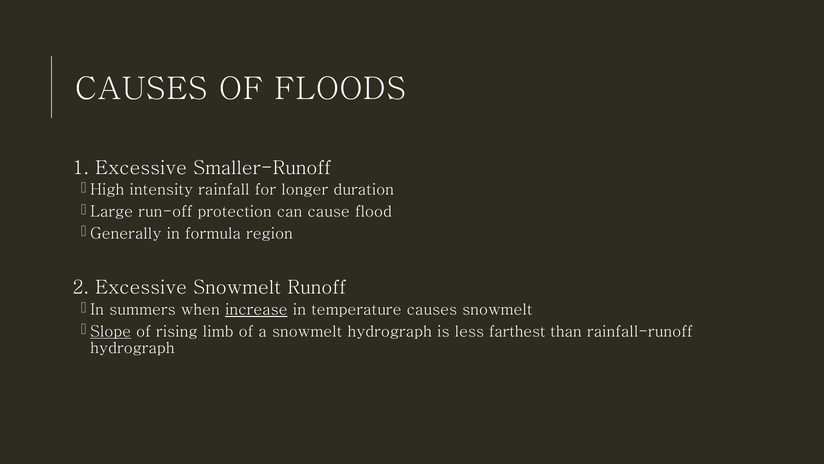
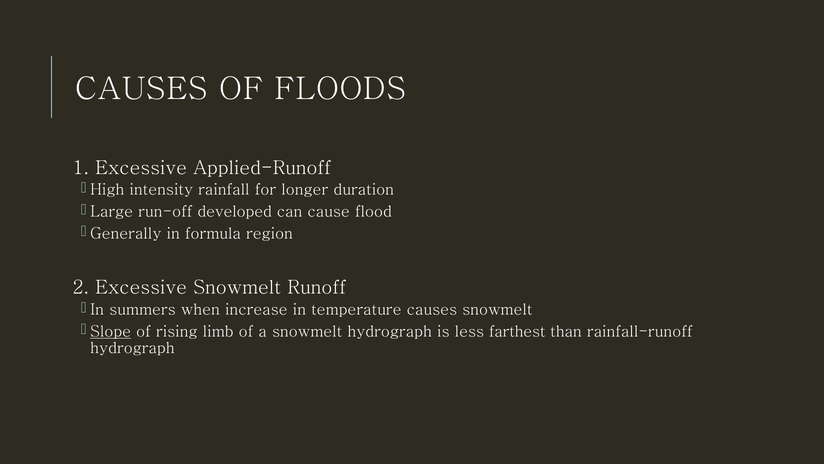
Smaller-Runoff: Smaller-Runoff -> Applied-Runoff (262, 168)
protection: protection -> developed (235, 212)
increase underline: present -> none (256, 309)
